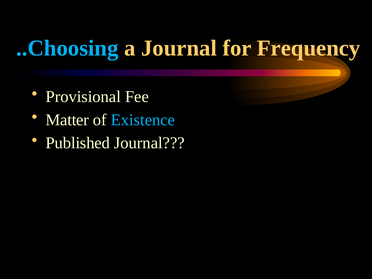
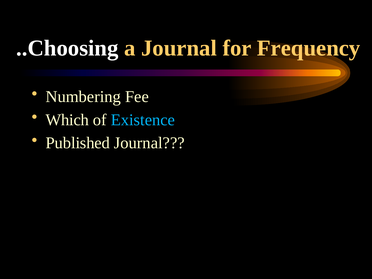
..Choosing colour: light blue -> white (67, 48)
Provisional: Provisional -> Numbering (83, 97)
Matter: Matter -> Which (67, 120)
